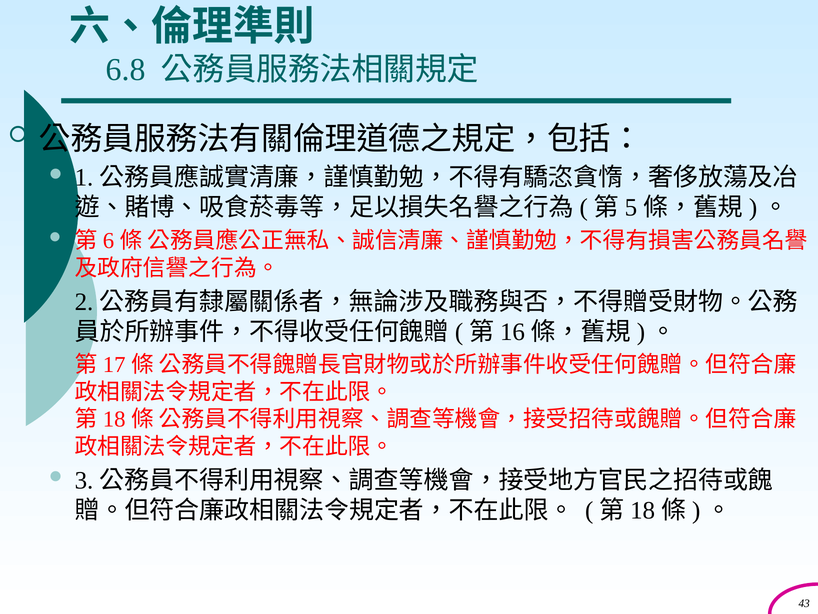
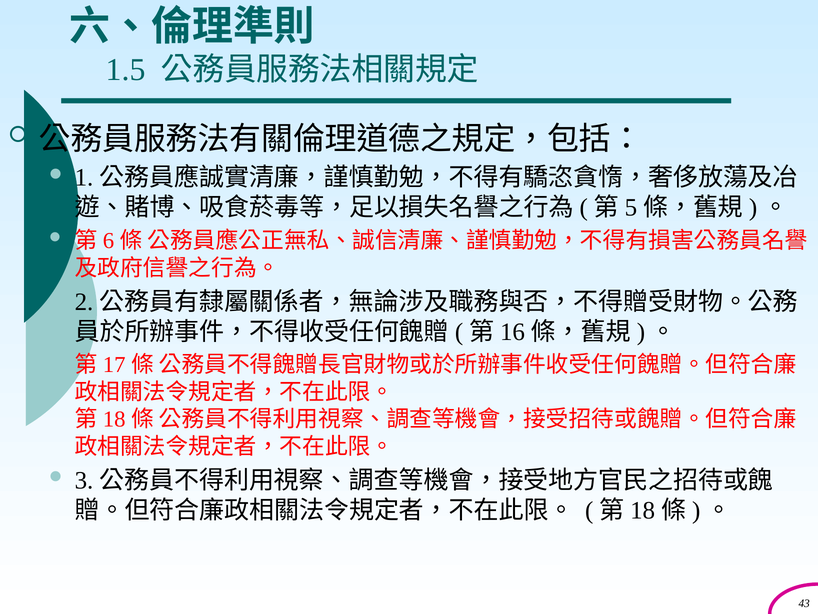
6.8: 6.8 -> 1.5 (126, 70)
